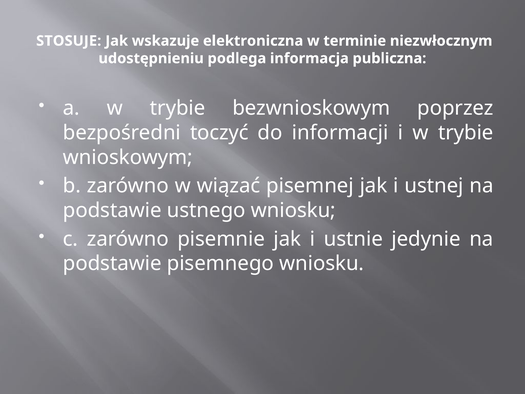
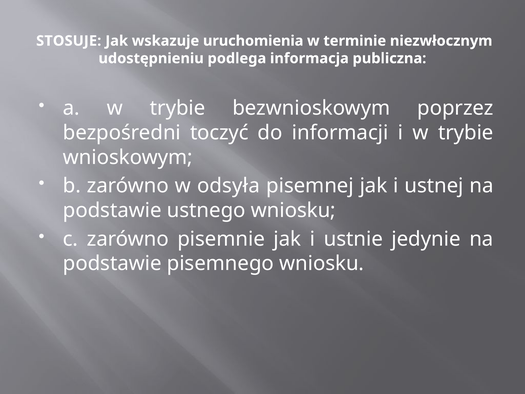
elektroniczna: elektroniczna -> uruchomienia (253, 41)
wiązać: wiązać -> odsyła (228, 186)
